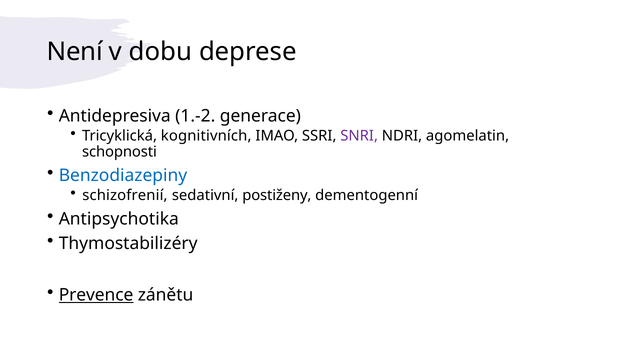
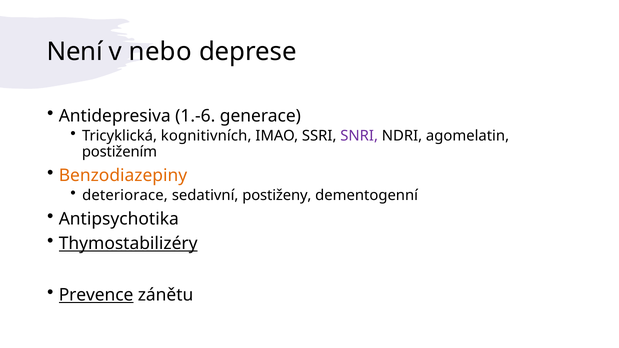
dobu: dobu -> nebo (160, 52)
1.-2: 1.-2 -> 1.-6 (195, 116)
schopnosti: schopnosti -> postižením (119, 152)
Benzodiazepiny colour: blue -> orange (123, 176)
schizofrenií: schizofrenií -> deteriorace (125, 196)
Thymostabilizéry underline: none -> present (128, 244)
